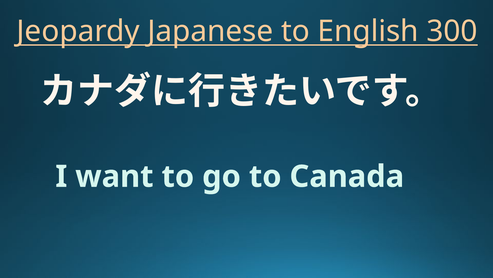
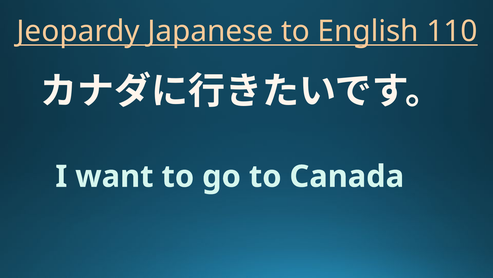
300: 300 -> 110 (452, 31)
